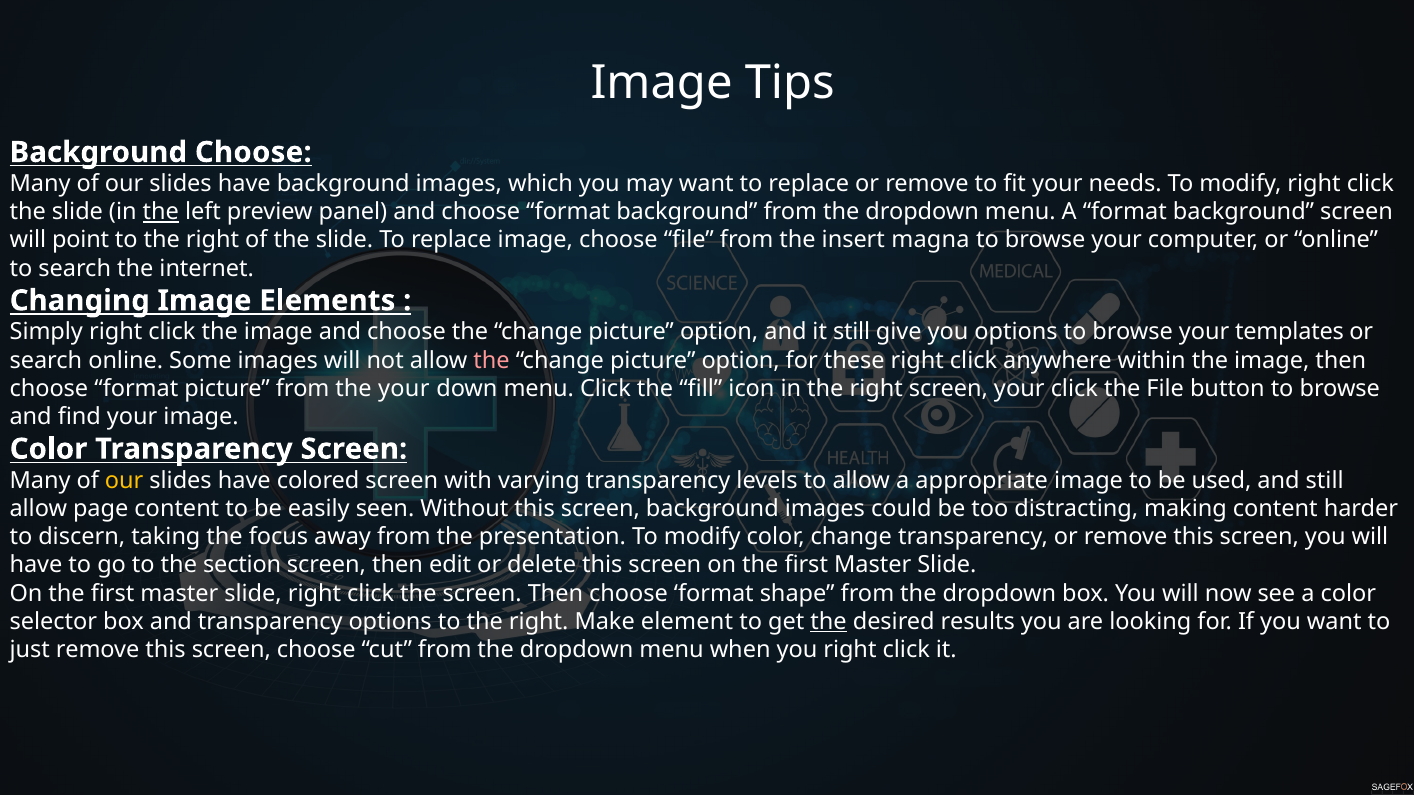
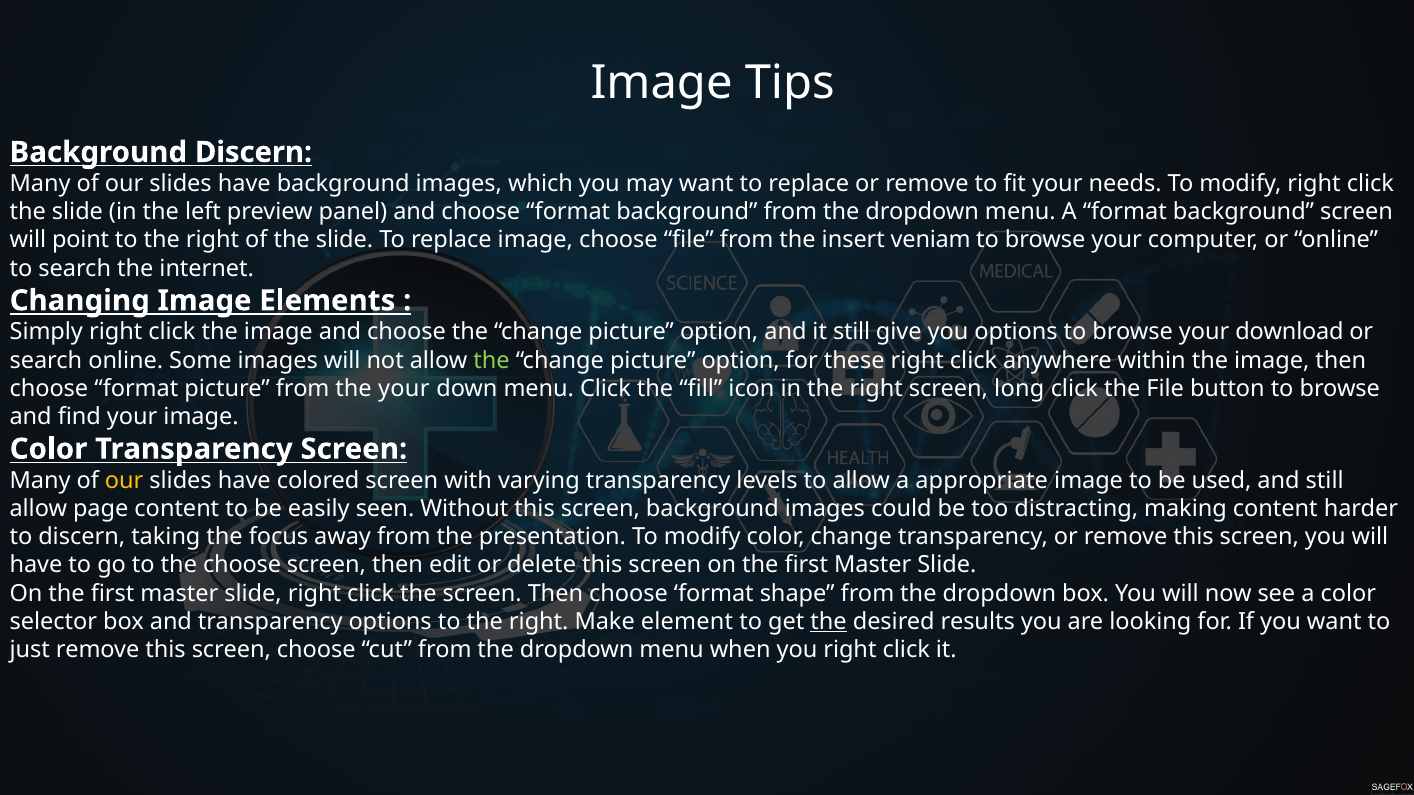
Background Choose: Choose -> Discern (253, 152)
the underline: present -> none (161, 212)
magna: magna -> veniam (931, 240)
templates: templates -> download (1289, 332)
the colour: pink -> light green (492, 360)
screen your: your -> long (1019, 389)
the section: section -> choose (242, 565)
